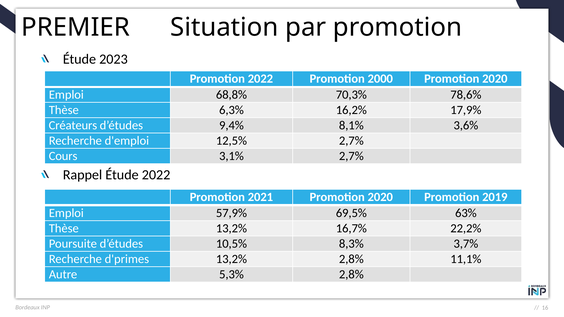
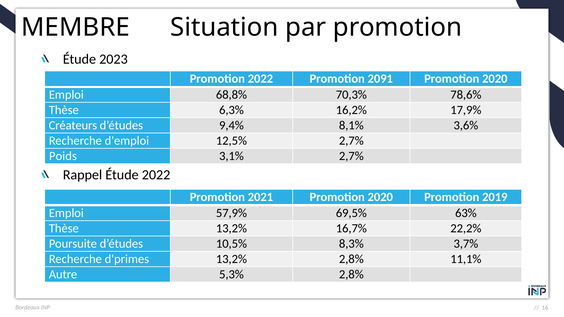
PREMIER: PREMIER -> MEMBRE (75, 27)
2000: 2000 -> 2091 (380, 79)
Cours: Cours -> Poids (63, 156)
